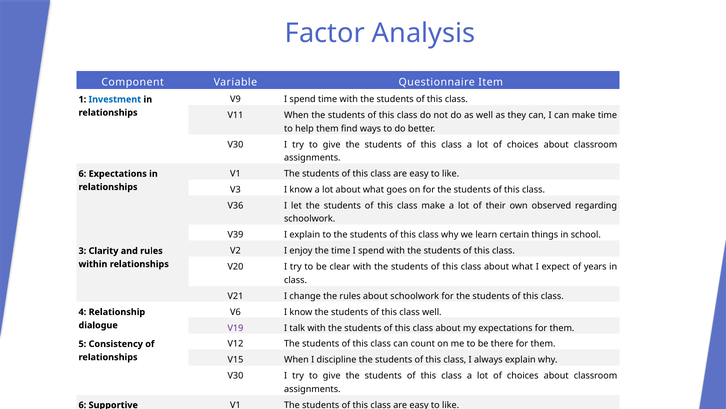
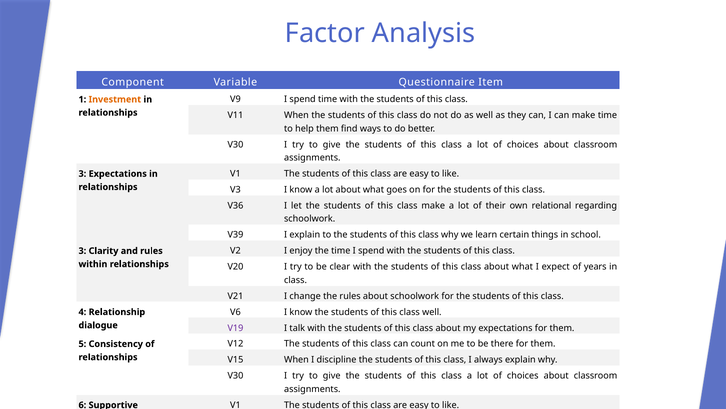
Investment colour: blue -> orange (115, 99)
6: 6 -> 3 (82, 174)
observed: observed -> relational (551, 205)
